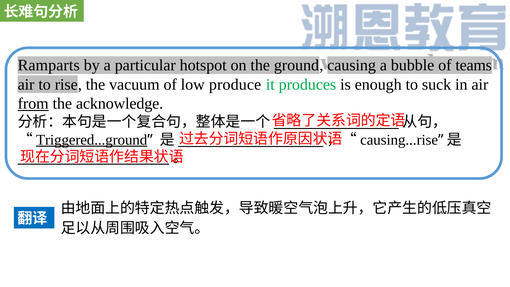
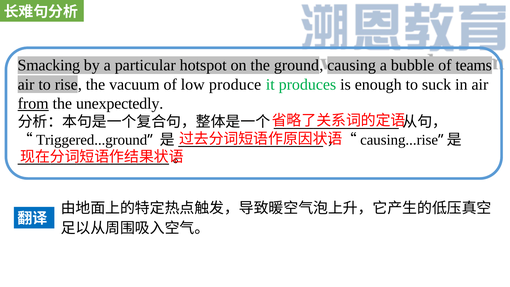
Ramparts: Ramparts -> Smacking (49, 65)
acknowledge: acknowledge -> unexpectedly (120, 103)
Triggered...ground underline: present -> none (92, 140)
